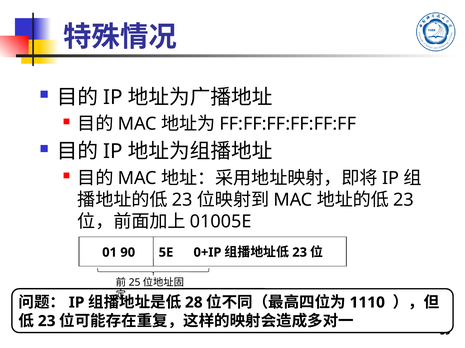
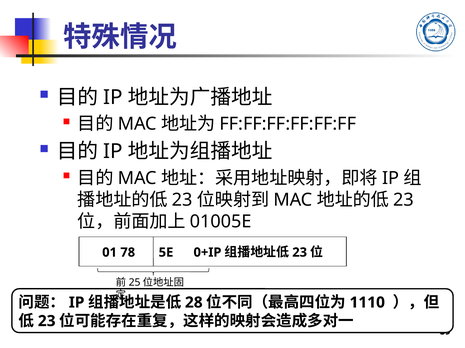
90: 90 -> 78 (128, 253)
